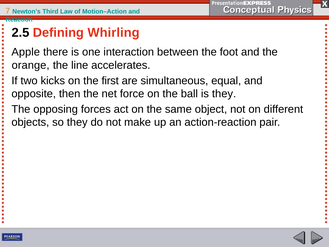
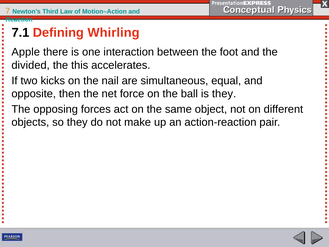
2.5: 2.5 -> 7.1 (20, 33)
orange: orange -> divided (31, 65)
line: line -> this (80, 65)
first: first -> nail (110, 81)
